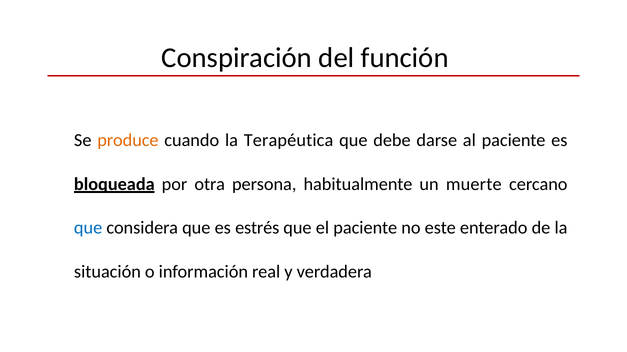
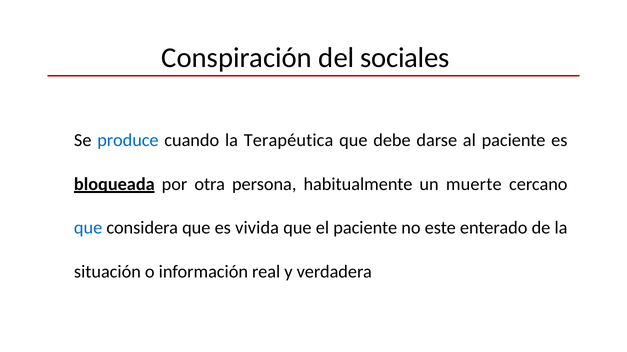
función: función -> sociales (405, 58)
produce colour: orange -> blue (128, 141)
estrés: estrés -> vivida (257, 228)
